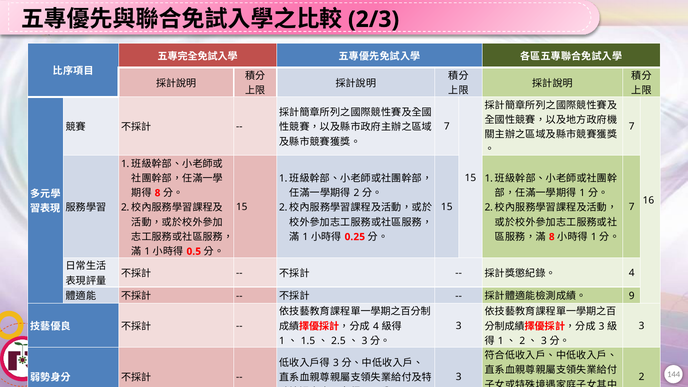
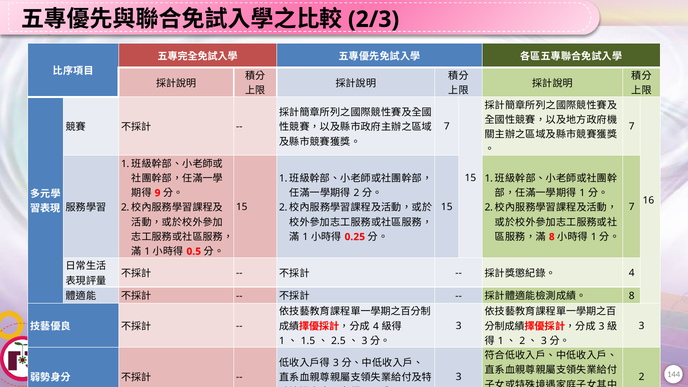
8: 8 -> 9 (158, 193)
9: 9 -> 8 (632, 296)
